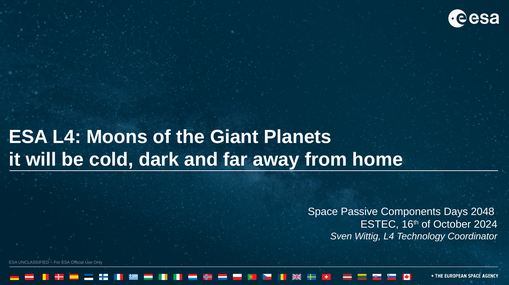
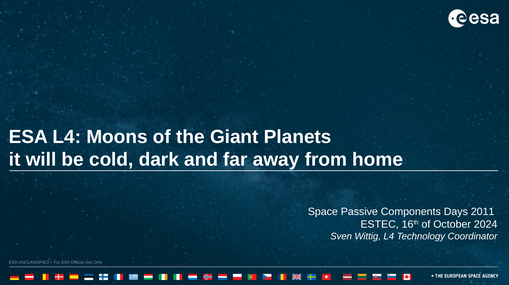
2048: 2048 -> 2011 (483, 212)
